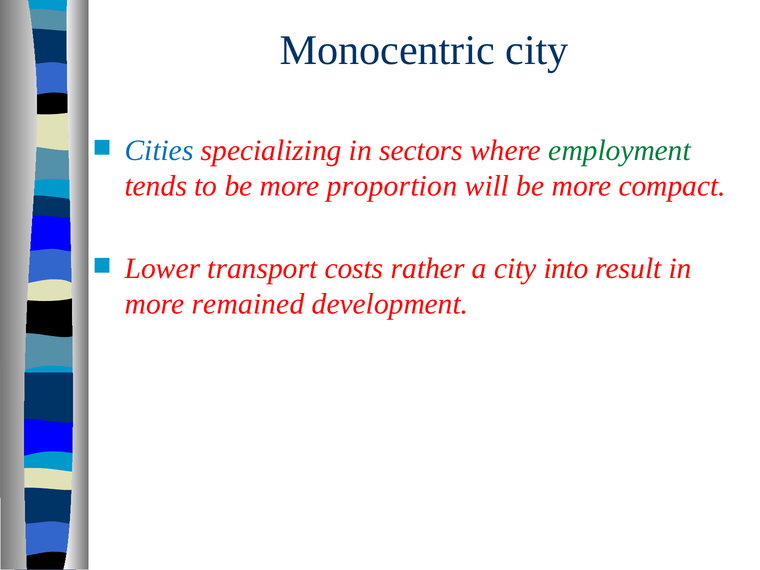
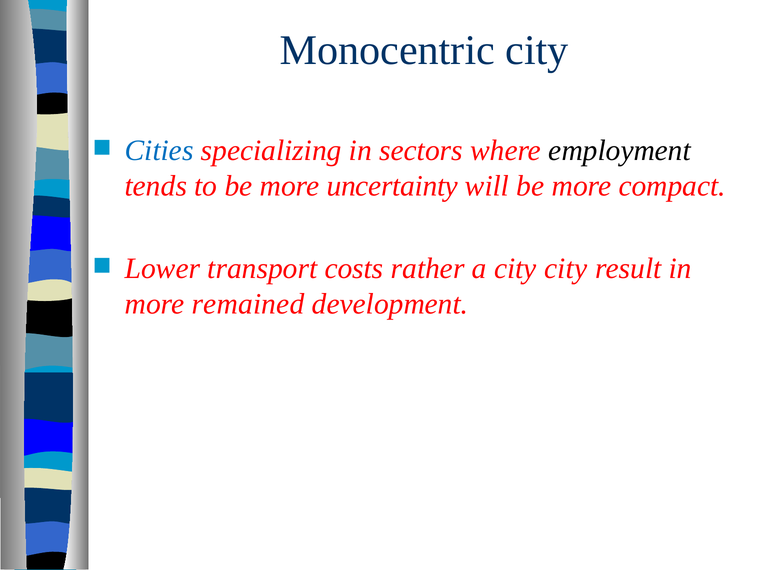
employment colour: green -> black (620, 150)
proportion: proportion -> uncertainty (392, 186)
city into: into -> city (566, 269)
